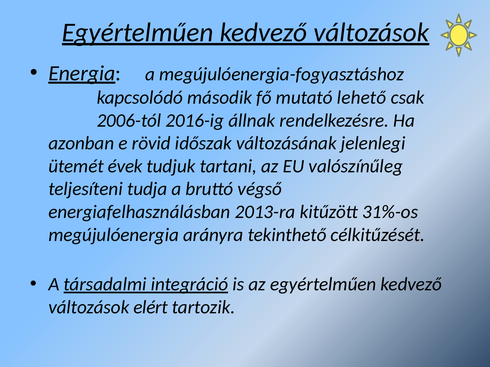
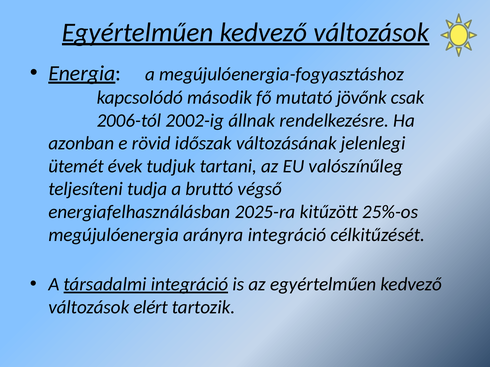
lehető: lehető -> jövőnk (362, 98)
2016-ig: 2016-ig -> 2002-ig (195, 121)
2013-ra: 2013-ra -> 2025-ra (265, 212)
31%-os: 31%-os -> 25%-os (390, 212)
arányra tekinthető: tekinthető -> integráció (287, 235)
